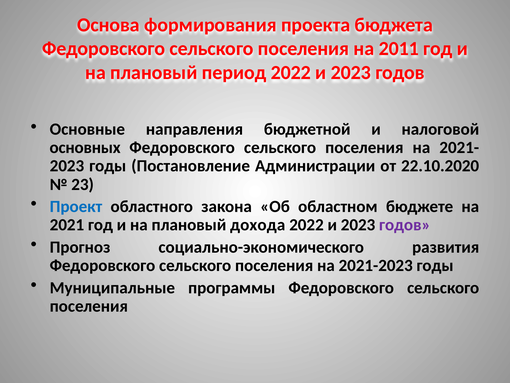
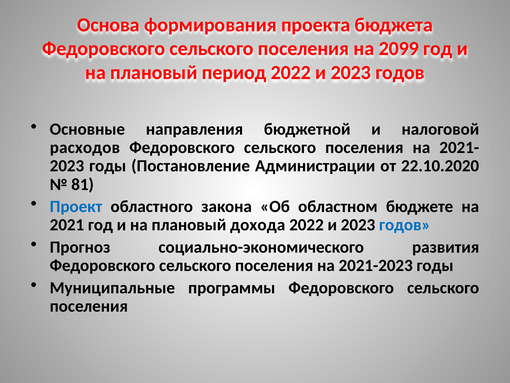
2011: 2011 -> 2099 (399, 49)
основных: основных -> расходов (85, 147)
23: 23 -> 81 (83, 184)
годов colour: purple -> blue (405, 225)
